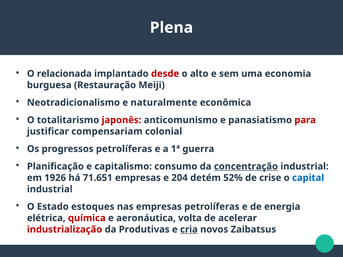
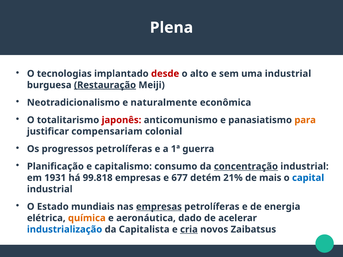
relacionada: relacionada -> tecnologias (64, 74)
uma economia: economia -> industrial (288, 74)
Restauração underline: none -> present (105, 85)
para colour: red -> orange (305, 120)
1926: 1926 -> 1931 (55, 178)
71.651: 71.651 -> 99.818 (98, 178)
204: 204 -> 677 (180, 178)
52%: 52% -> 21% (233, 178)
crise: crise -> mais (270, 178)
estoques: estoques -> mundiais (93, 207)
empresas underline: none -> present (159, 207)
química colour: red -> orange (87, 218)
volta: volta -> dado (190, 218)
industrialização colour: red -> blue (65, 230)
Produtivas: Produtivas -> Capitalista (144, 230)
